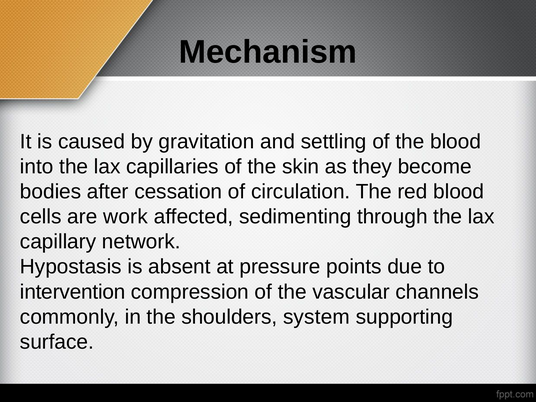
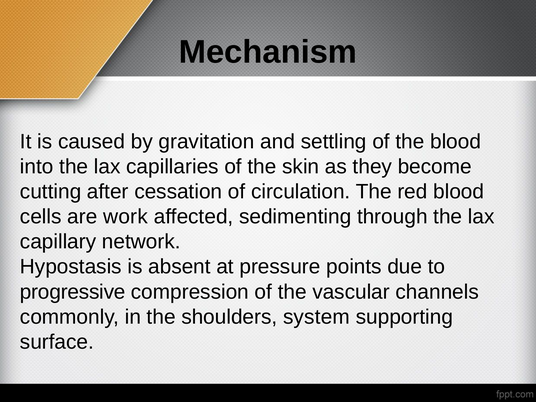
bodies: bodies -> cutting (51, 192)
intervention: intervention -> progressive (73, 292)
